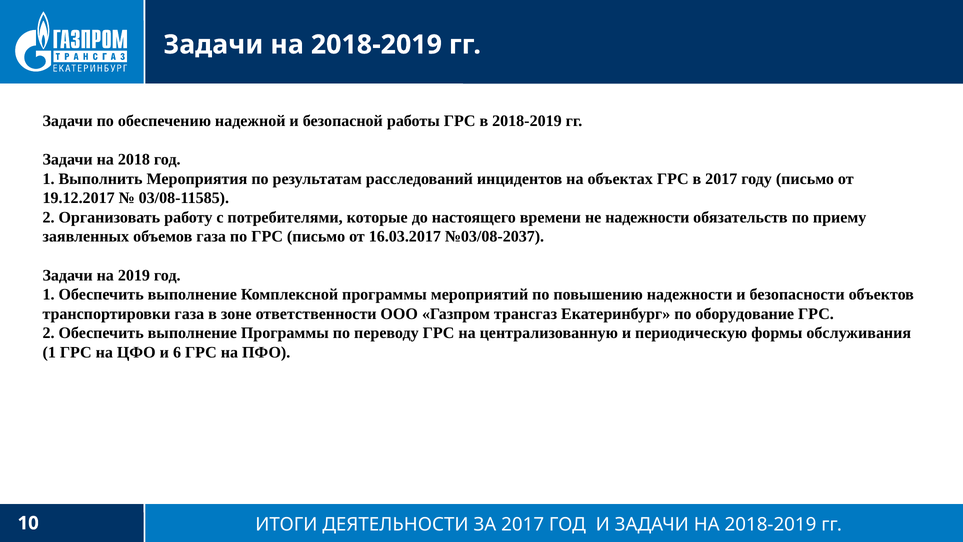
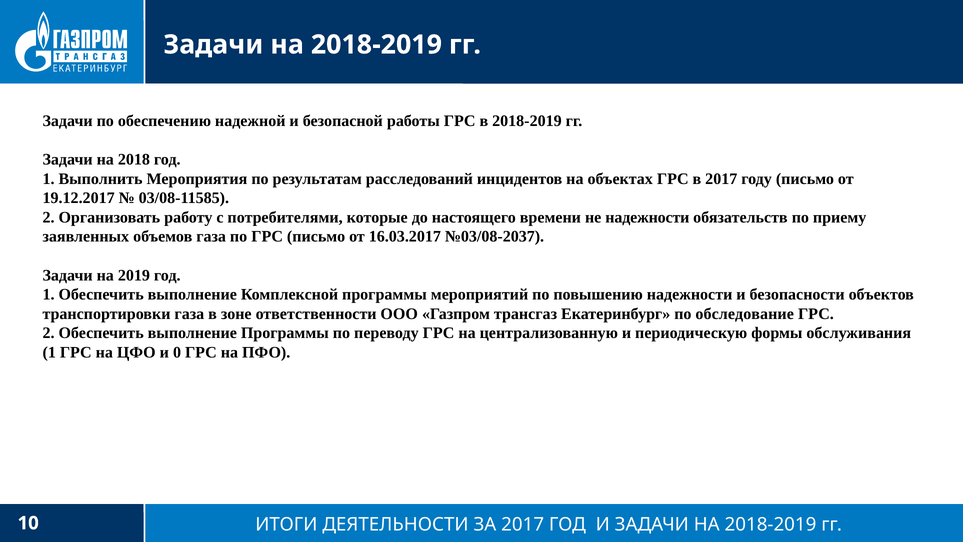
оборудование: оборудование -> обследование (745, 314)
6: 6 -> 0 (177, 352)
